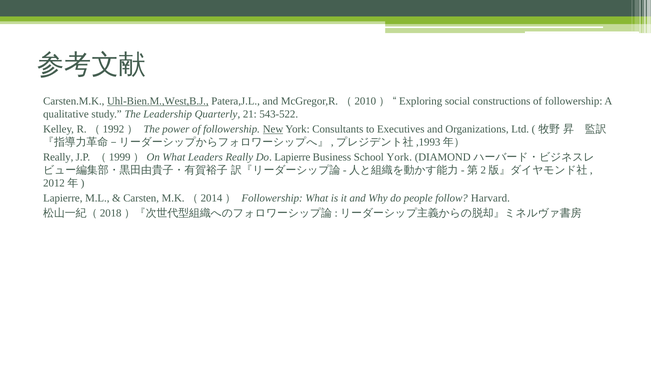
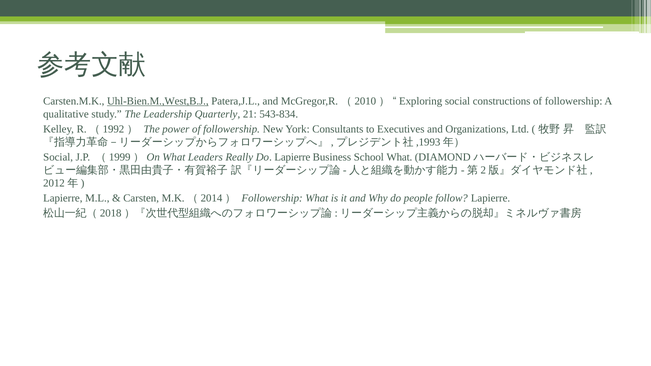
543-522: 543-522 -> 543-834 (279, 114)
New underline: present -> none (273, 129)
Really: Really -> Social (58, 157)
School York: York -> What (399, 157)
follow Harvard: Harvard -> Lapierre (491, 198)
